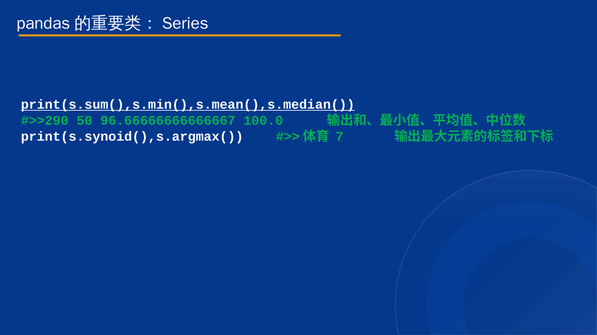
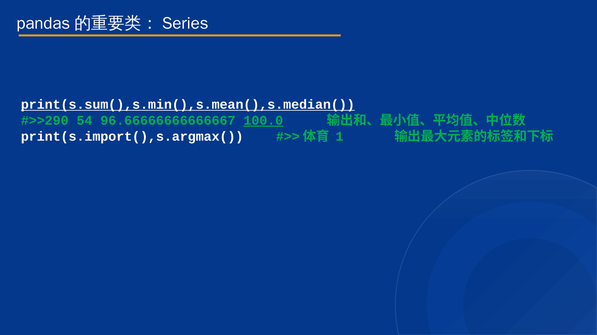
50: 50 -> 54 (84, 121)
100.0 underline: none -> present (263, 121)
print(s.synoid(),s.argmax(: print(s.synoid(),s.argmax( -> print(s.import(),s.argmax( (132, 137)
7: 7 -> 1 (339, 137)
